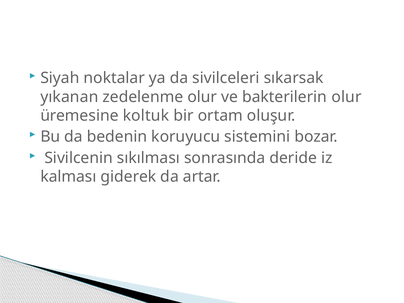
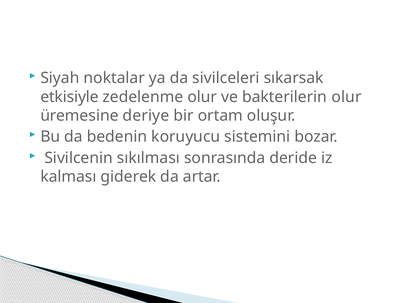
yıkanan: yıkanan -> etkisiyle (69, 97)
koltuk: koltuk -> deriye (146, 116)
